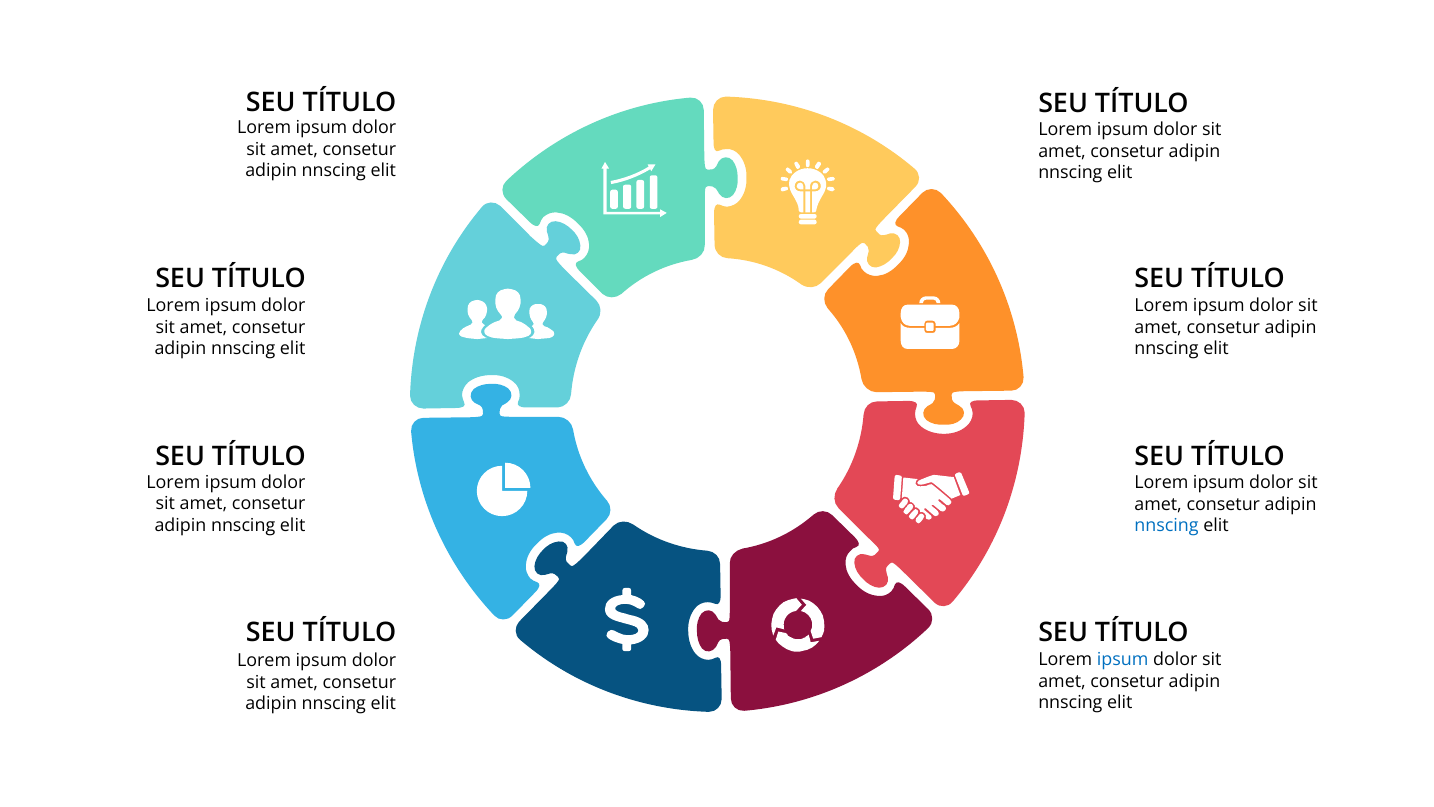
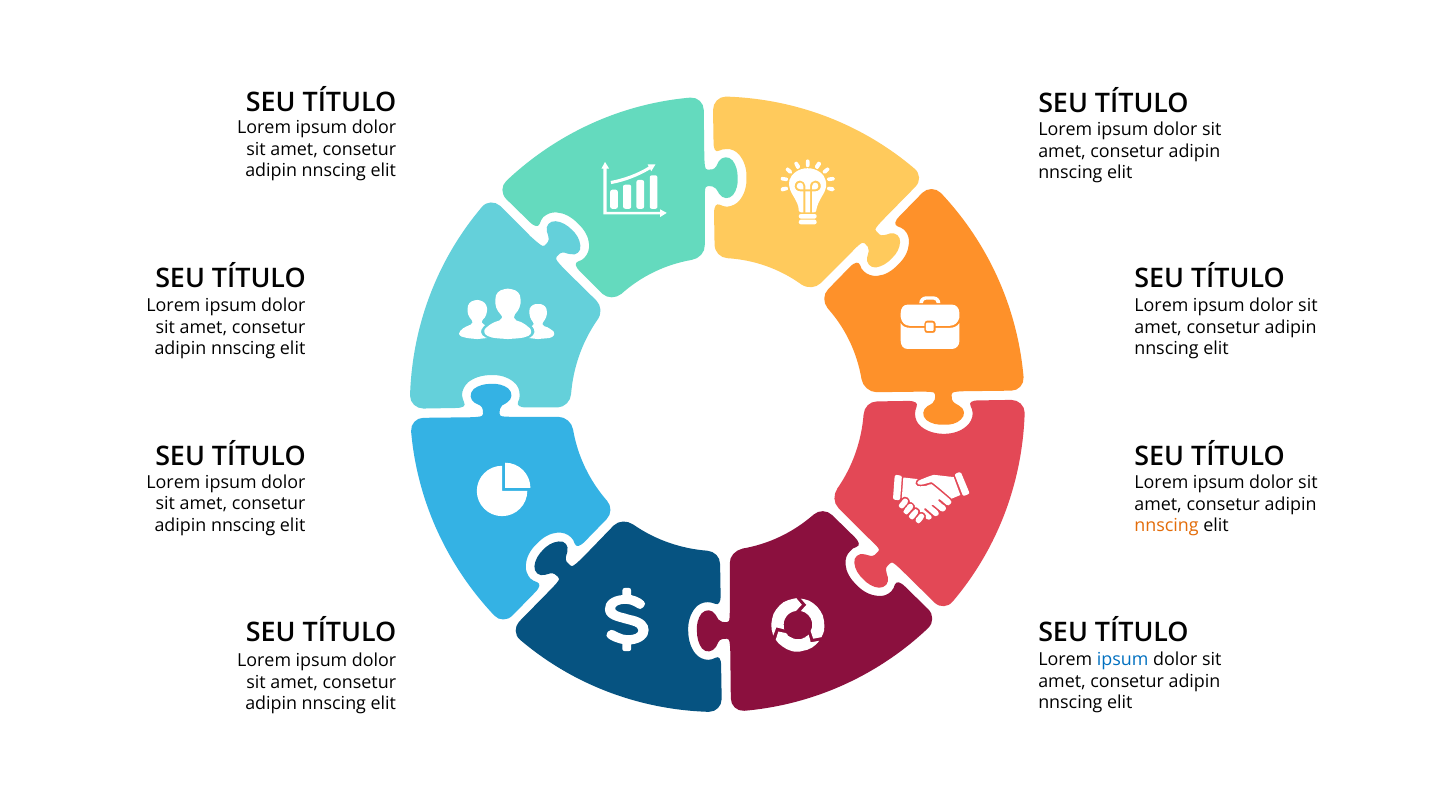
nnscing colour: blue -> orange (1166, 526)
